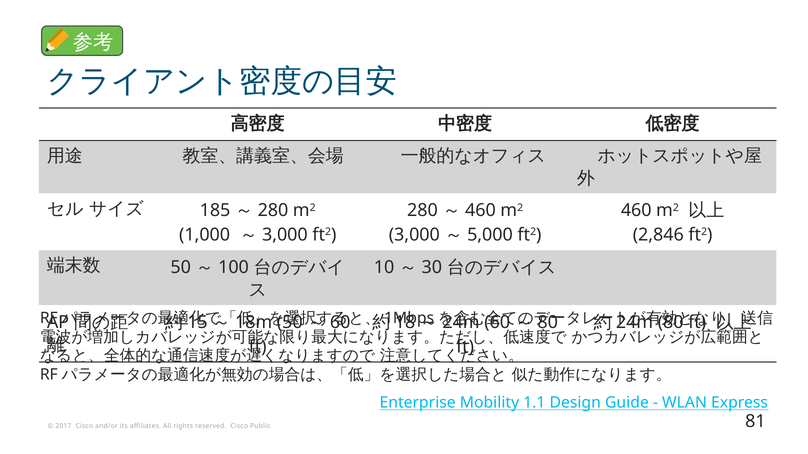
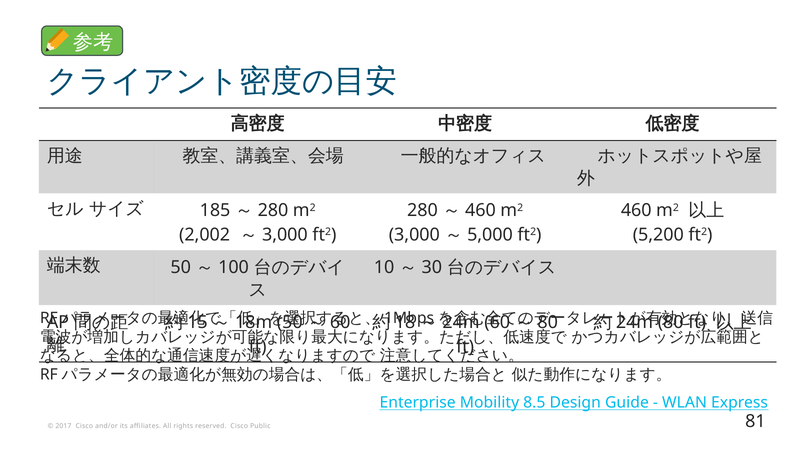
1,000: 1,000 -> 2,002 (205, 235)
2,846: 2,846 -> 5,200 (658, 235)
1.1: 1.1 -> 8.5 (534, 403)
